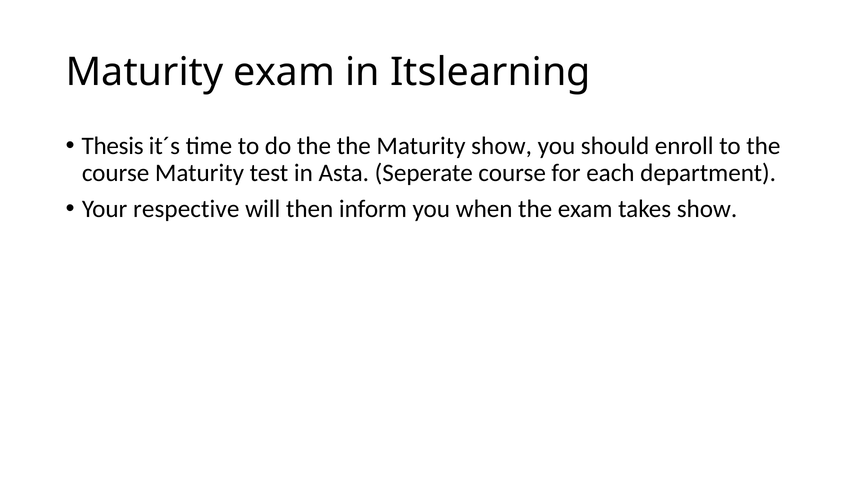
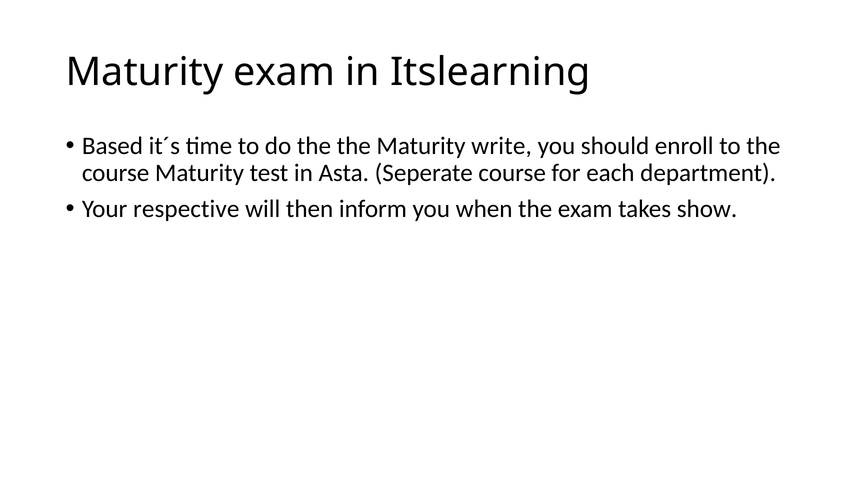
Thesis: Thesis -> Based (112, 146)
Maturity show: show -> write (502, 146)
